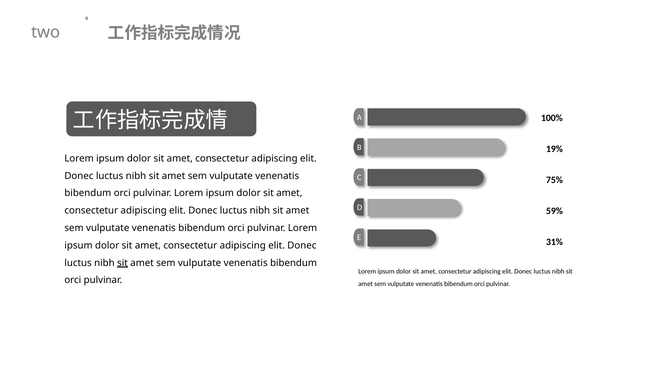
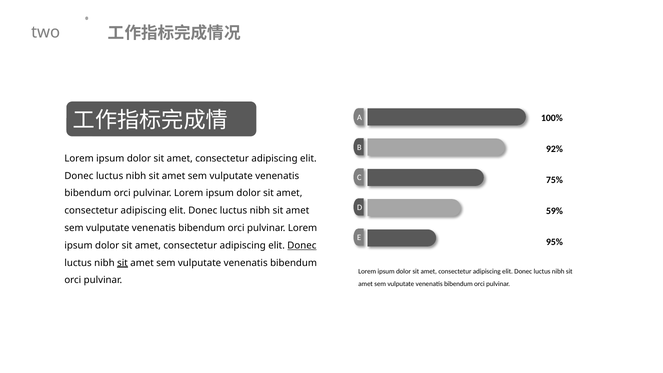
19%: 19% -> 92% (554, 149)
31%: 31% -> 95% (554, 242)
Donec underline: none -> present (302, 245)
